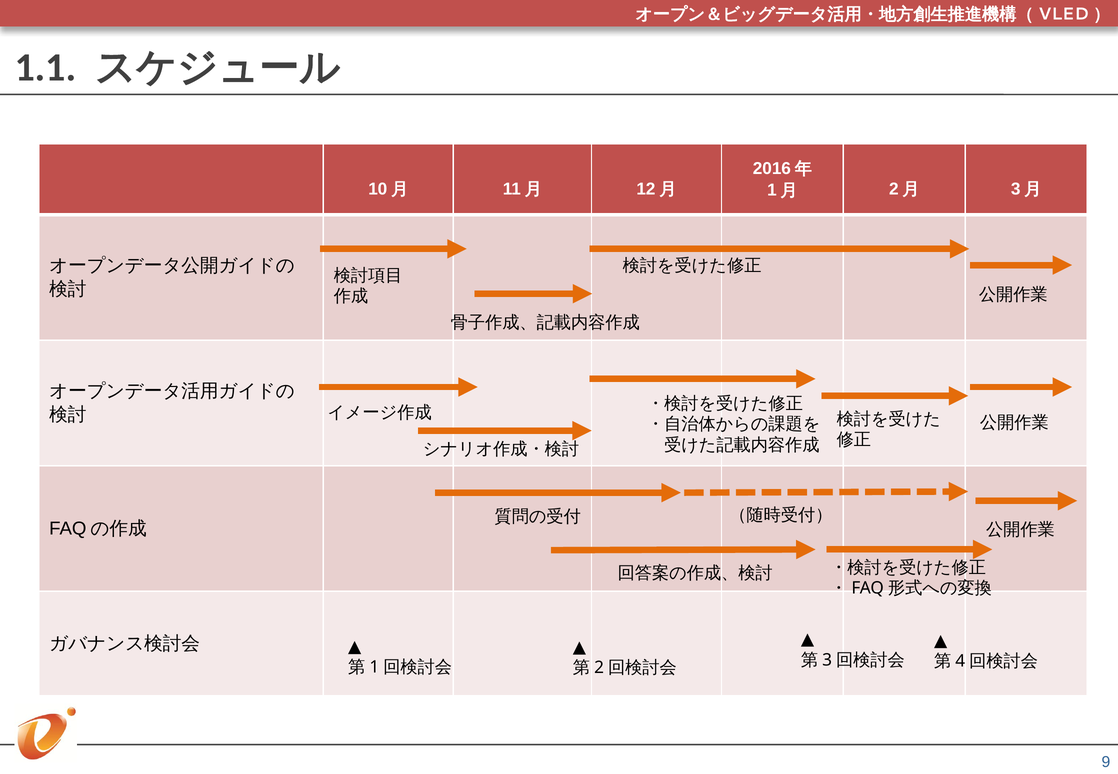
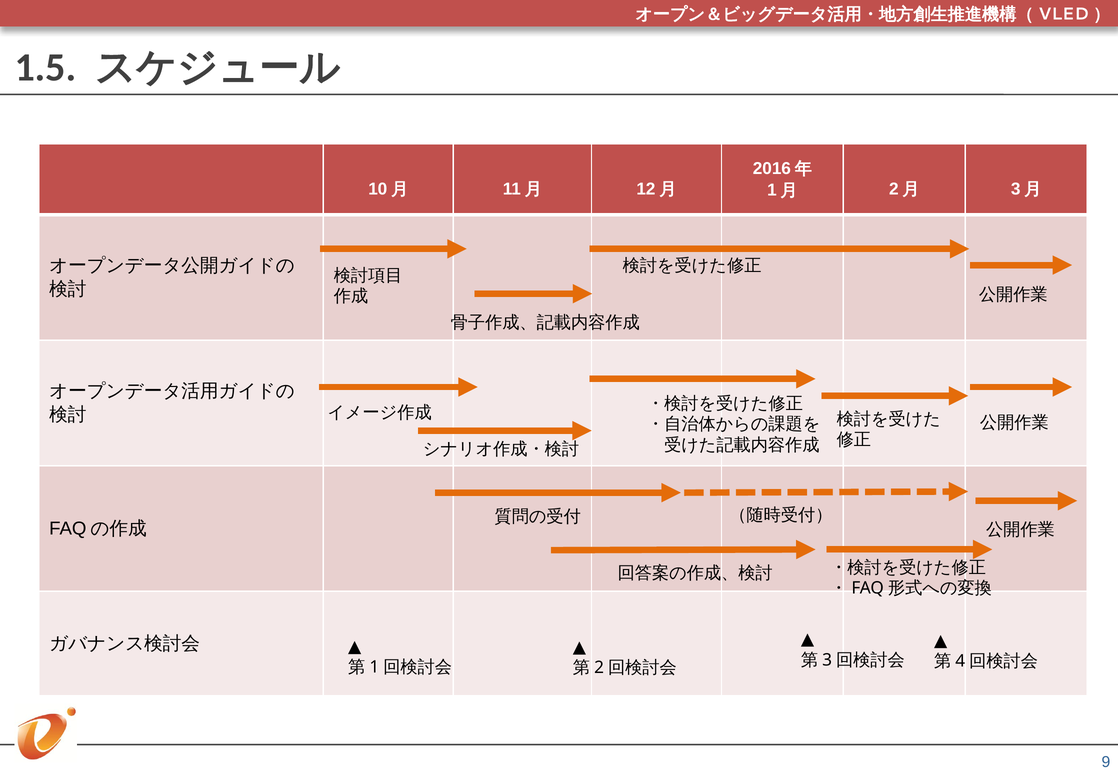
1.1: 1.1 -> 1.5 (46, 67)
